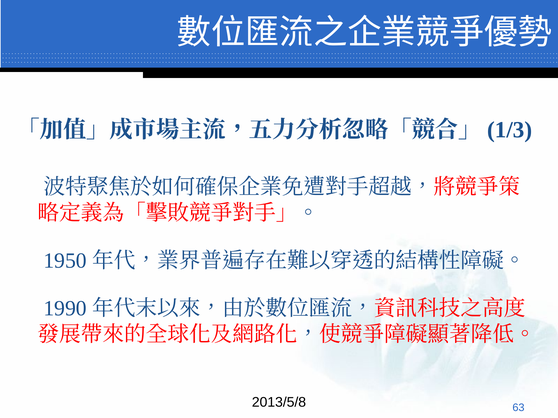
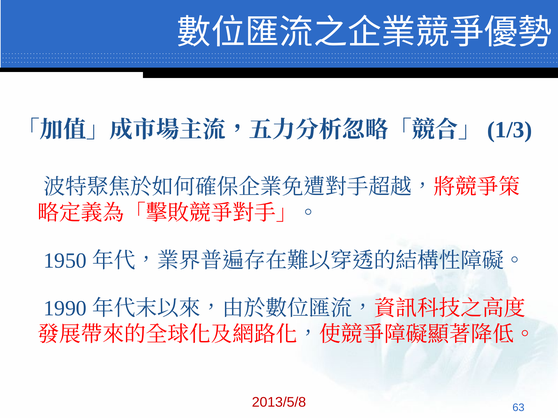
2013/5/8 colour: black -> red (279, 403)
